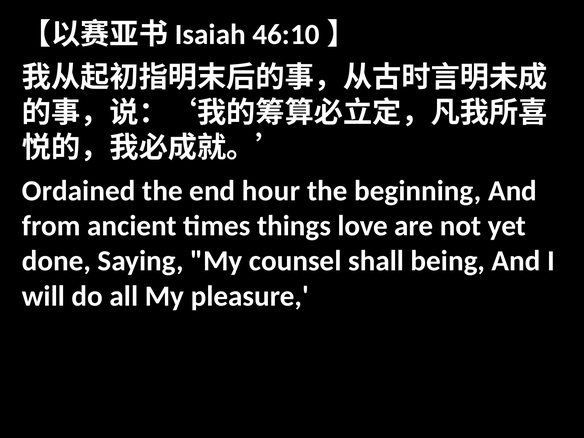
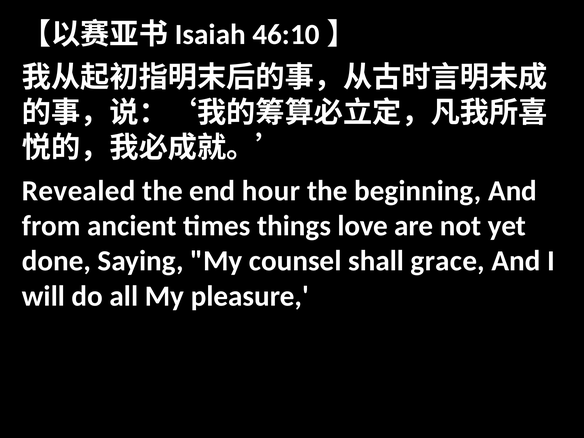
Ordained: Ordained -> Revealed (79, 191)
being: being -> grace (448, 261)
